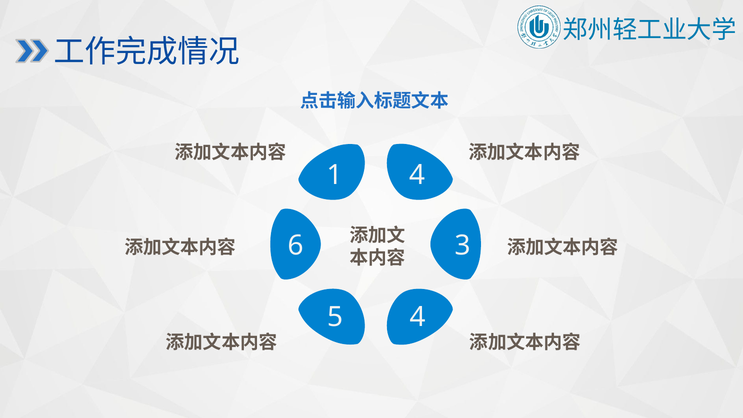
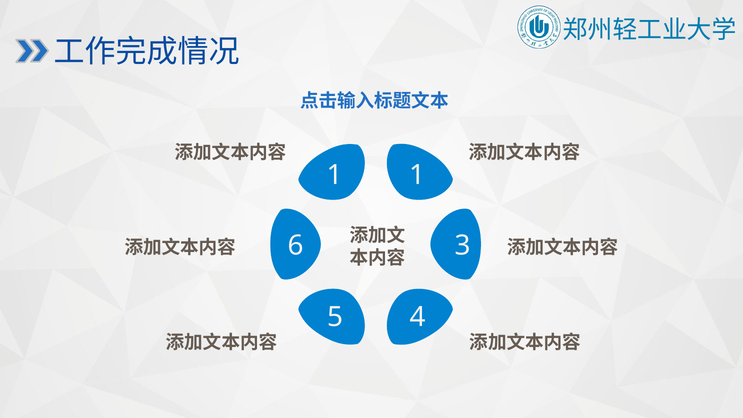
1 4: 4 -> 1 (417, 175)
